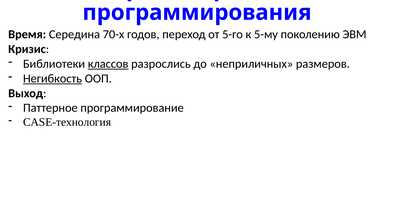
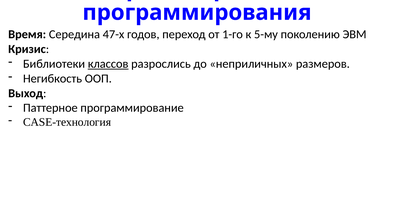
70-х: 70-х -> 47-х (114, 34)
5-го: 5-го -> 1-го (233, 34)
Негибкость underline: present -> none (52, 79)
